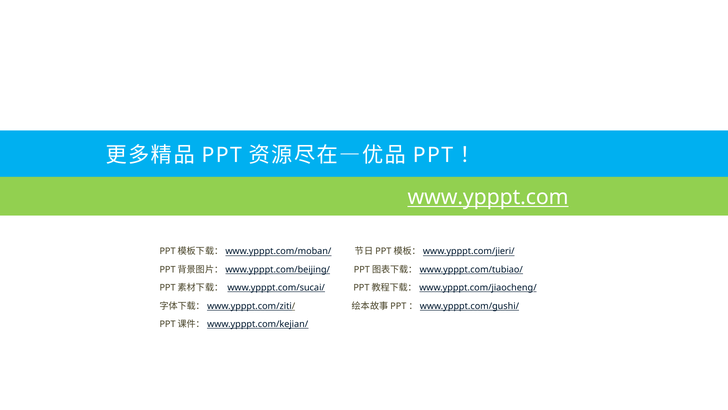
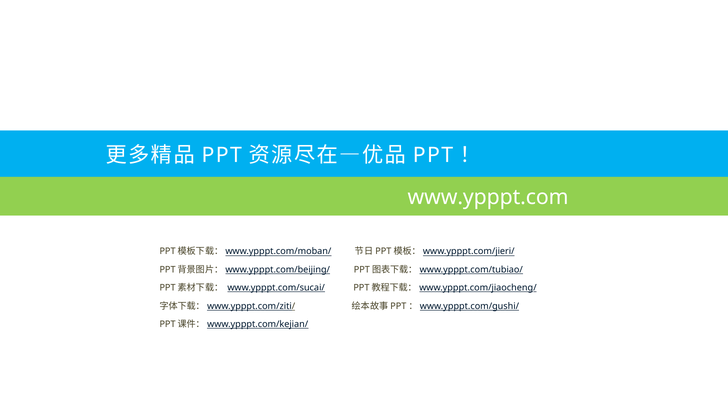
www.ypppt.com underline: present -> none (488, 197)
